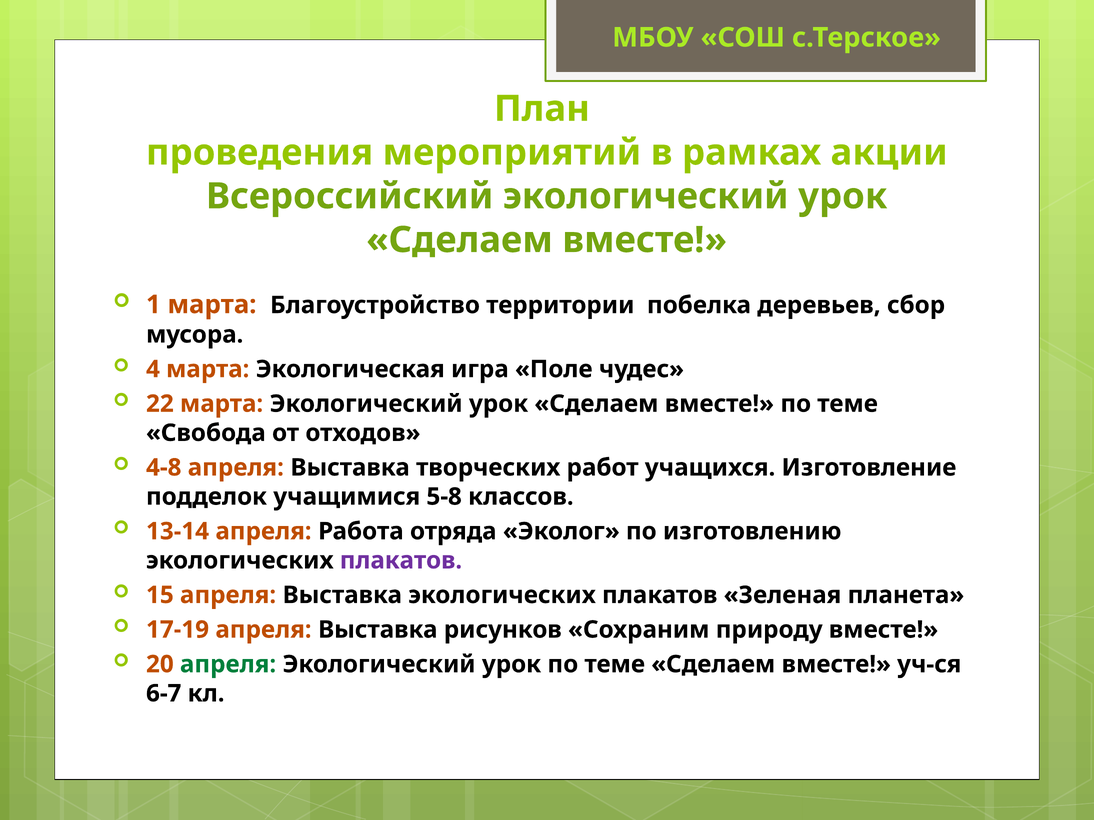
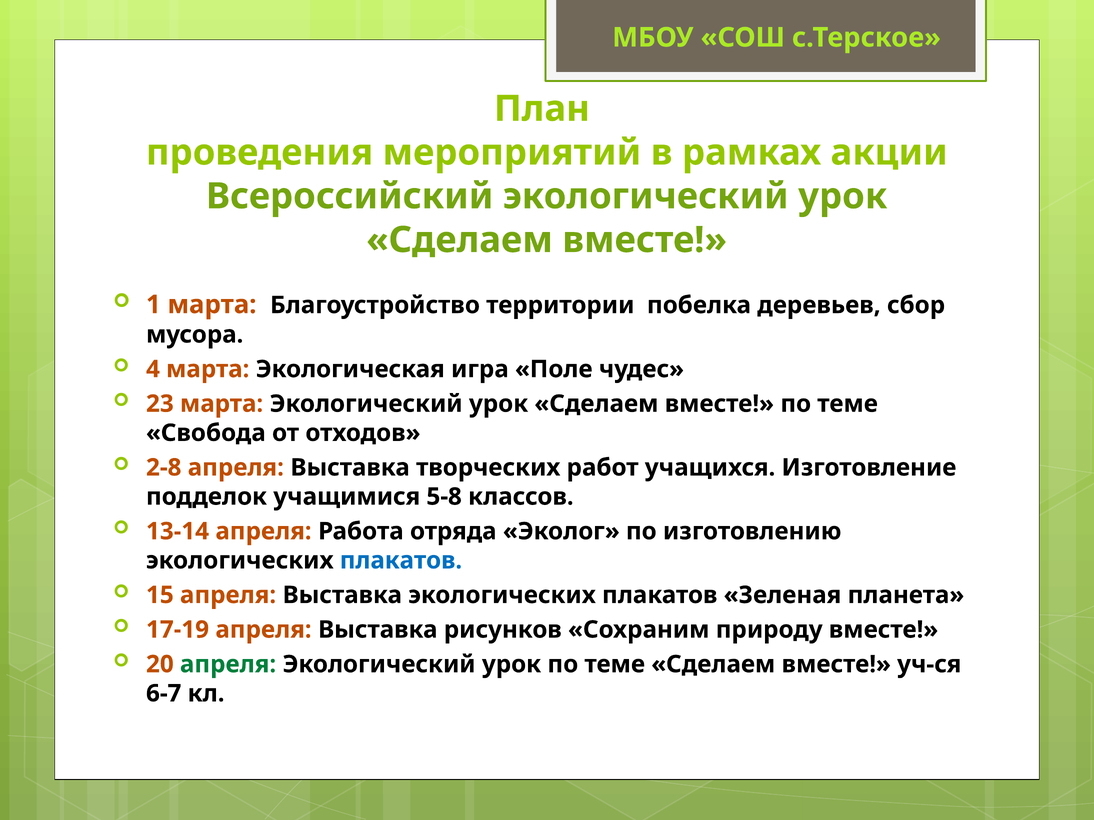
22: 22 -> 23 (160, 404)
4-8: 4-8 -> 2-8 (164, 468)
плакатов colour: purple -> blue (401, 561)
